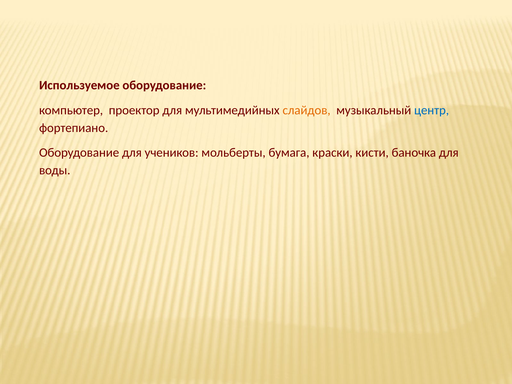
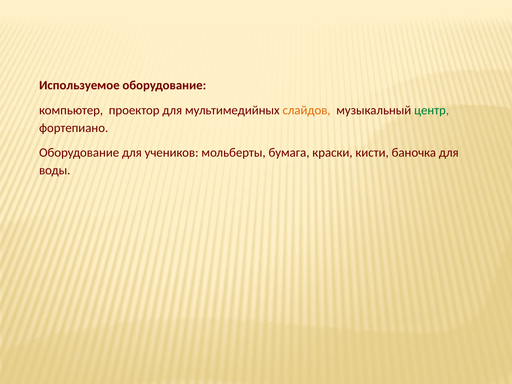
центр colour: blue -> green (432, 110)
